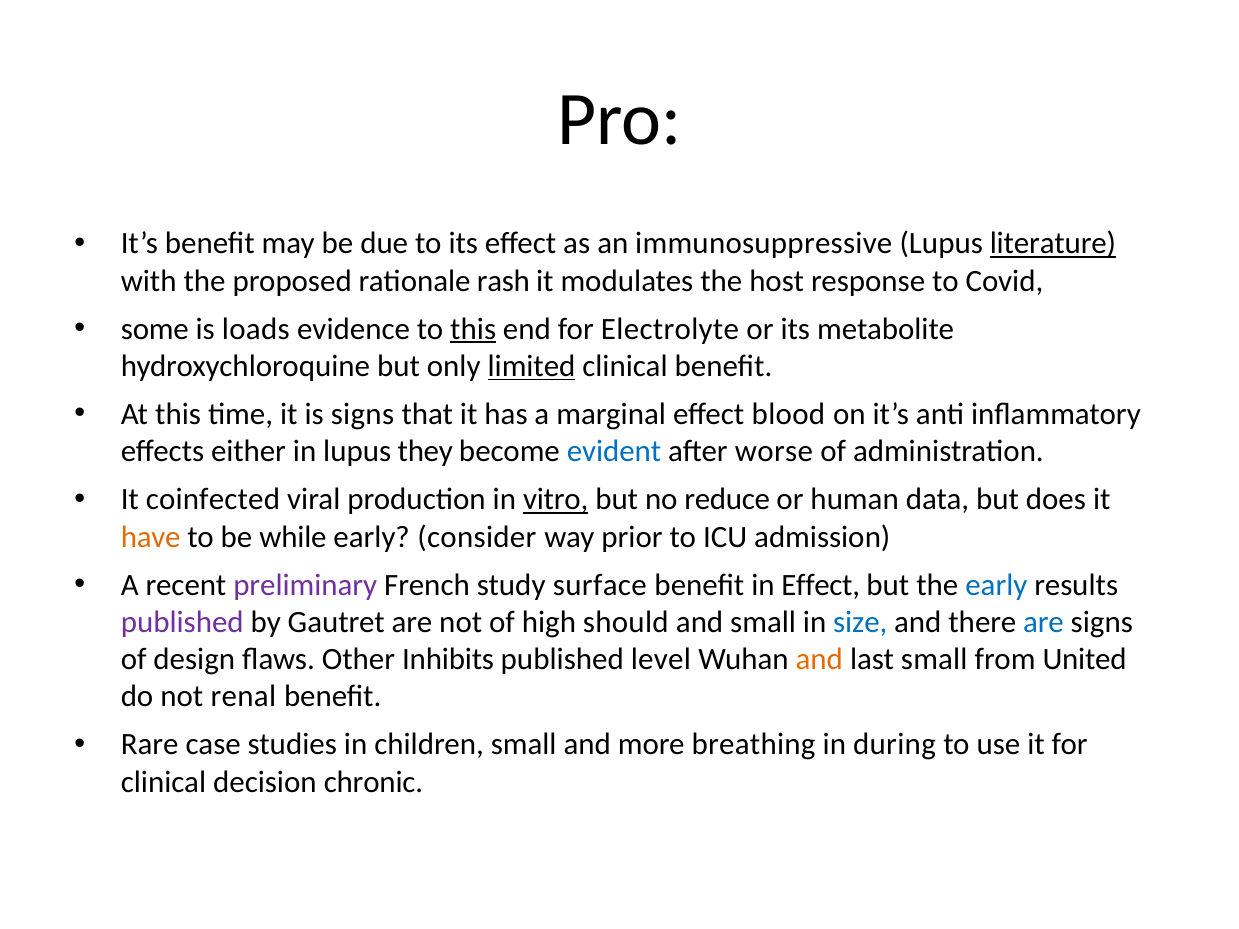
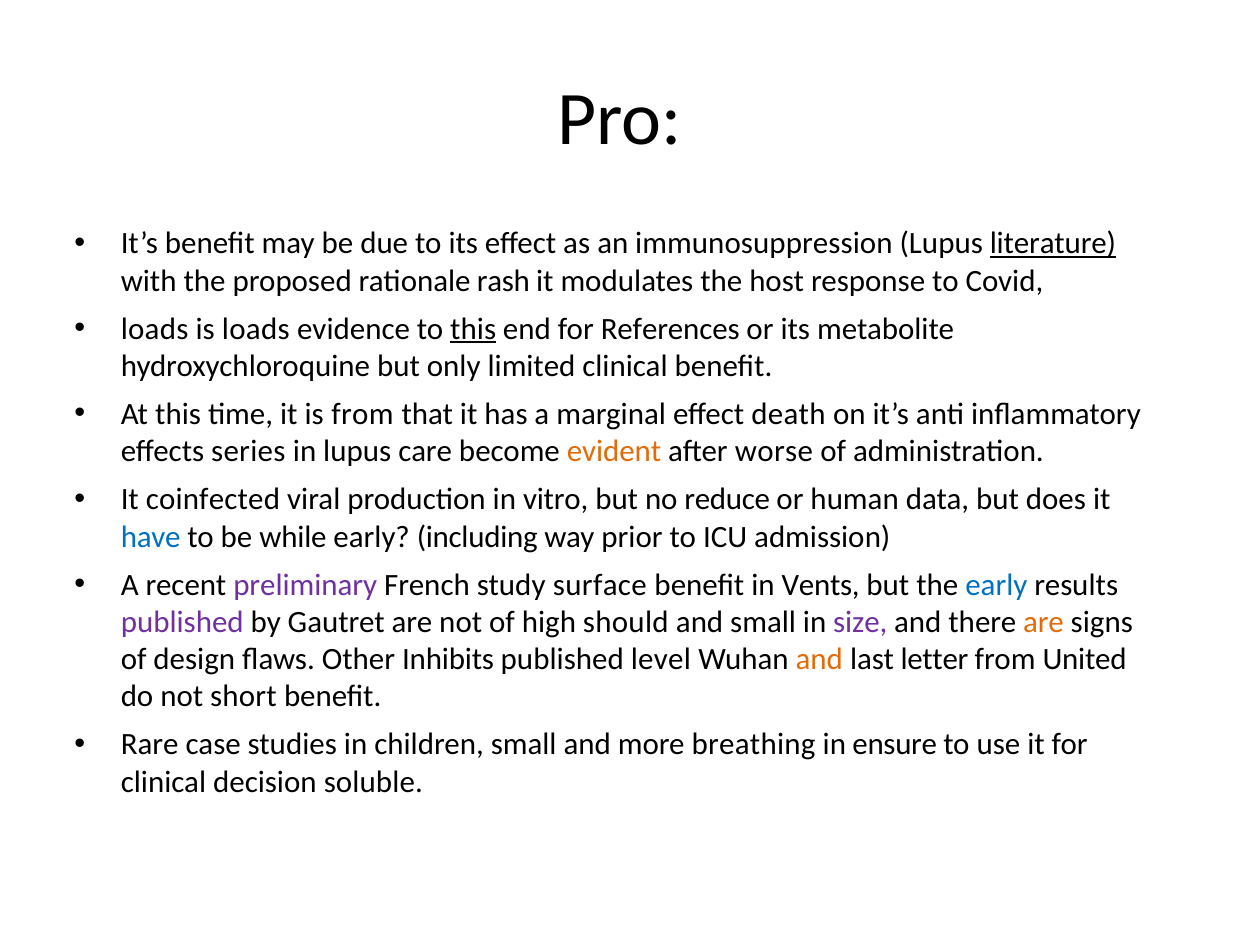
immunosuppressive: immunosuppressive -> immunosuppression (764, 244)
some: some -> loads (155, 329)
Electrolyte: Electrolyte -> References (670, 329)
limited underline: present -> none (532, 366)
is signs: signs -> from (362, 415)
blood: blood -> death (788, 415)
either: either -> series (248, 452)
they: they -> care (425, 452)
evident colour: blue -> orange (614, 452)
vitro underline: present -> none (556, 500)
have colour: orange -> blue (151, 537)
consider: consider -> including (477, 537)
in Effect: Effect -> Vents (821, 585)
size colour: blue -> purple (860, 622)
are colour: blue -> orange (1043, 622)
last small: small -> letter (934, 660)
renal: renal -> short (243, 697)
during: during -> ensure (895, 745)
chronic: chronic -> soluble (373, 782)
